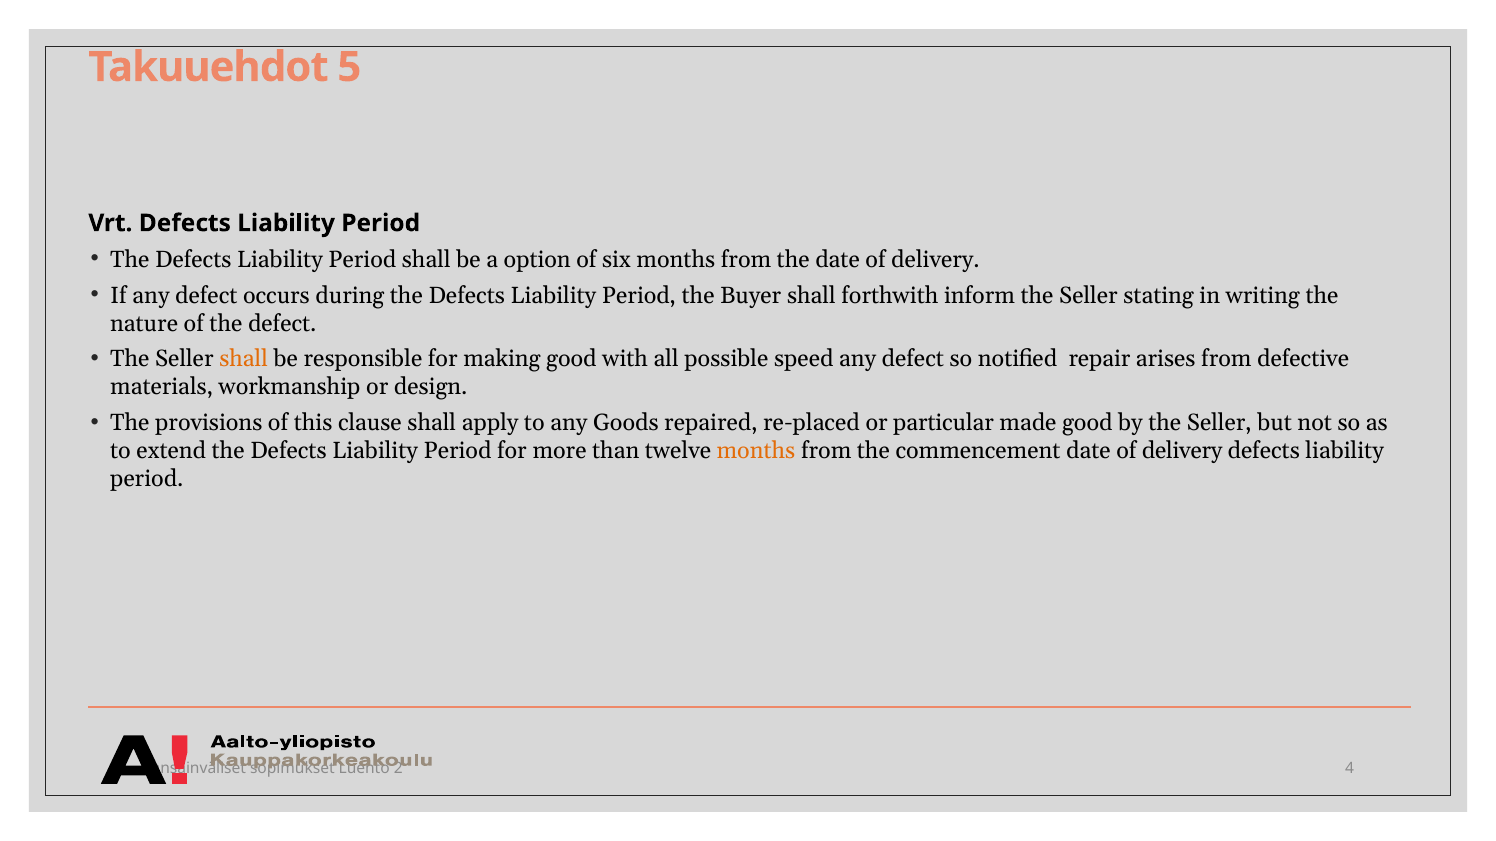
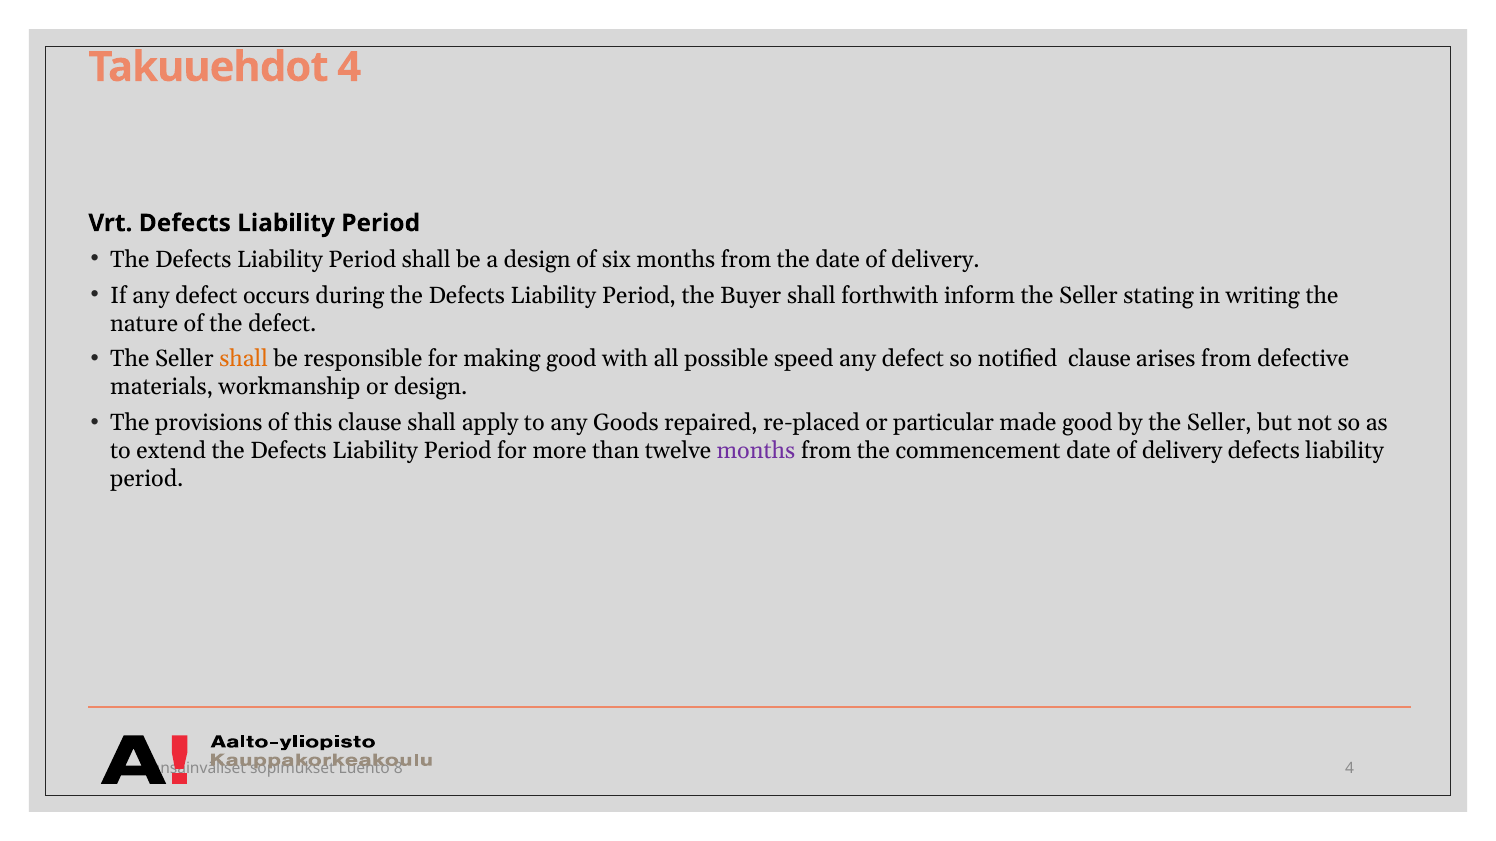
Takuuehdot 5: 5 -> 4 (349, 67)
a option: option -> design (537, 260)
notified repair: repair -> clause (1100, 359)
months colour: orange -> purple (756, 451)
2: 2 -> 8 (398, 769)
